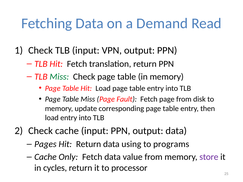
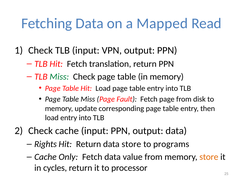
Demand: Demand -> Mapped (162, 24)
Pages: Pages -> Rights (45, 144)
data using: using -> store (131, 144)
store colour: purple -> orange (209, 157)
